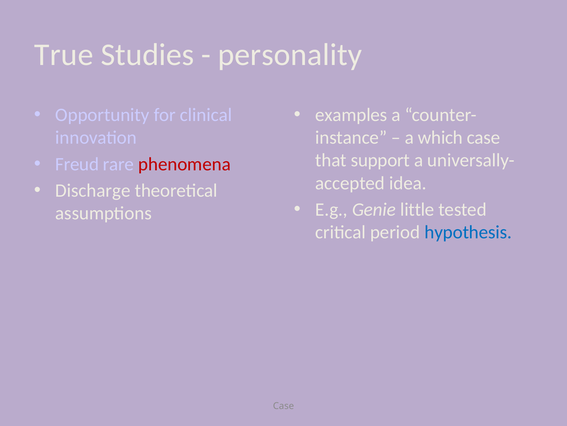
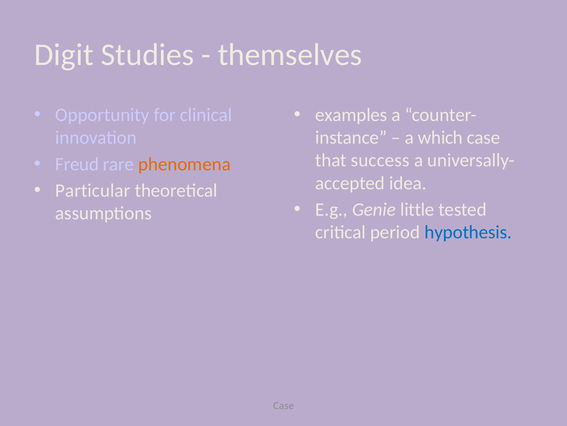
True: True -> Digit (64, 55)
personality: personality -> themselves (290, 55)
support: support -> success (380, 160)
phenomena colour: red -> orange (184, 164)
Discharge: Discharge -> Particular (93, 190)
